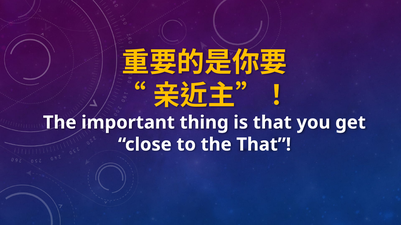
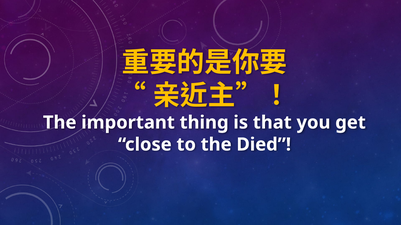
the That: That -> Died (264, 145)
